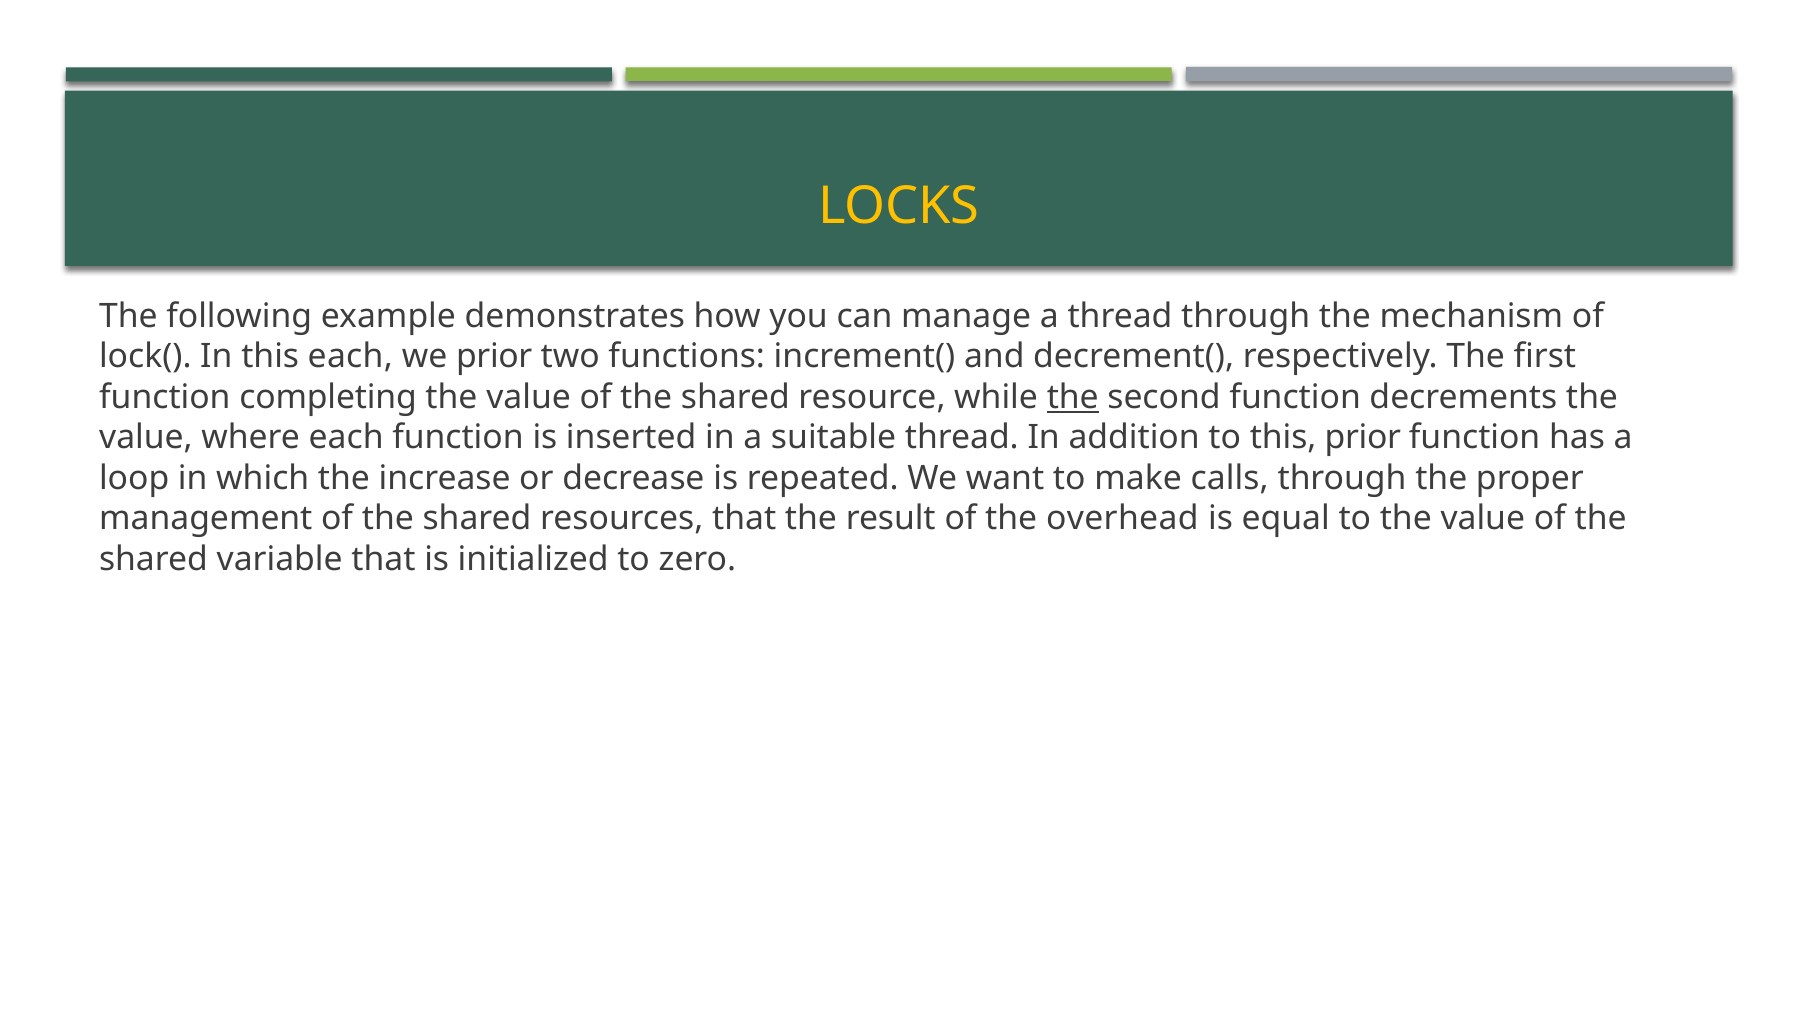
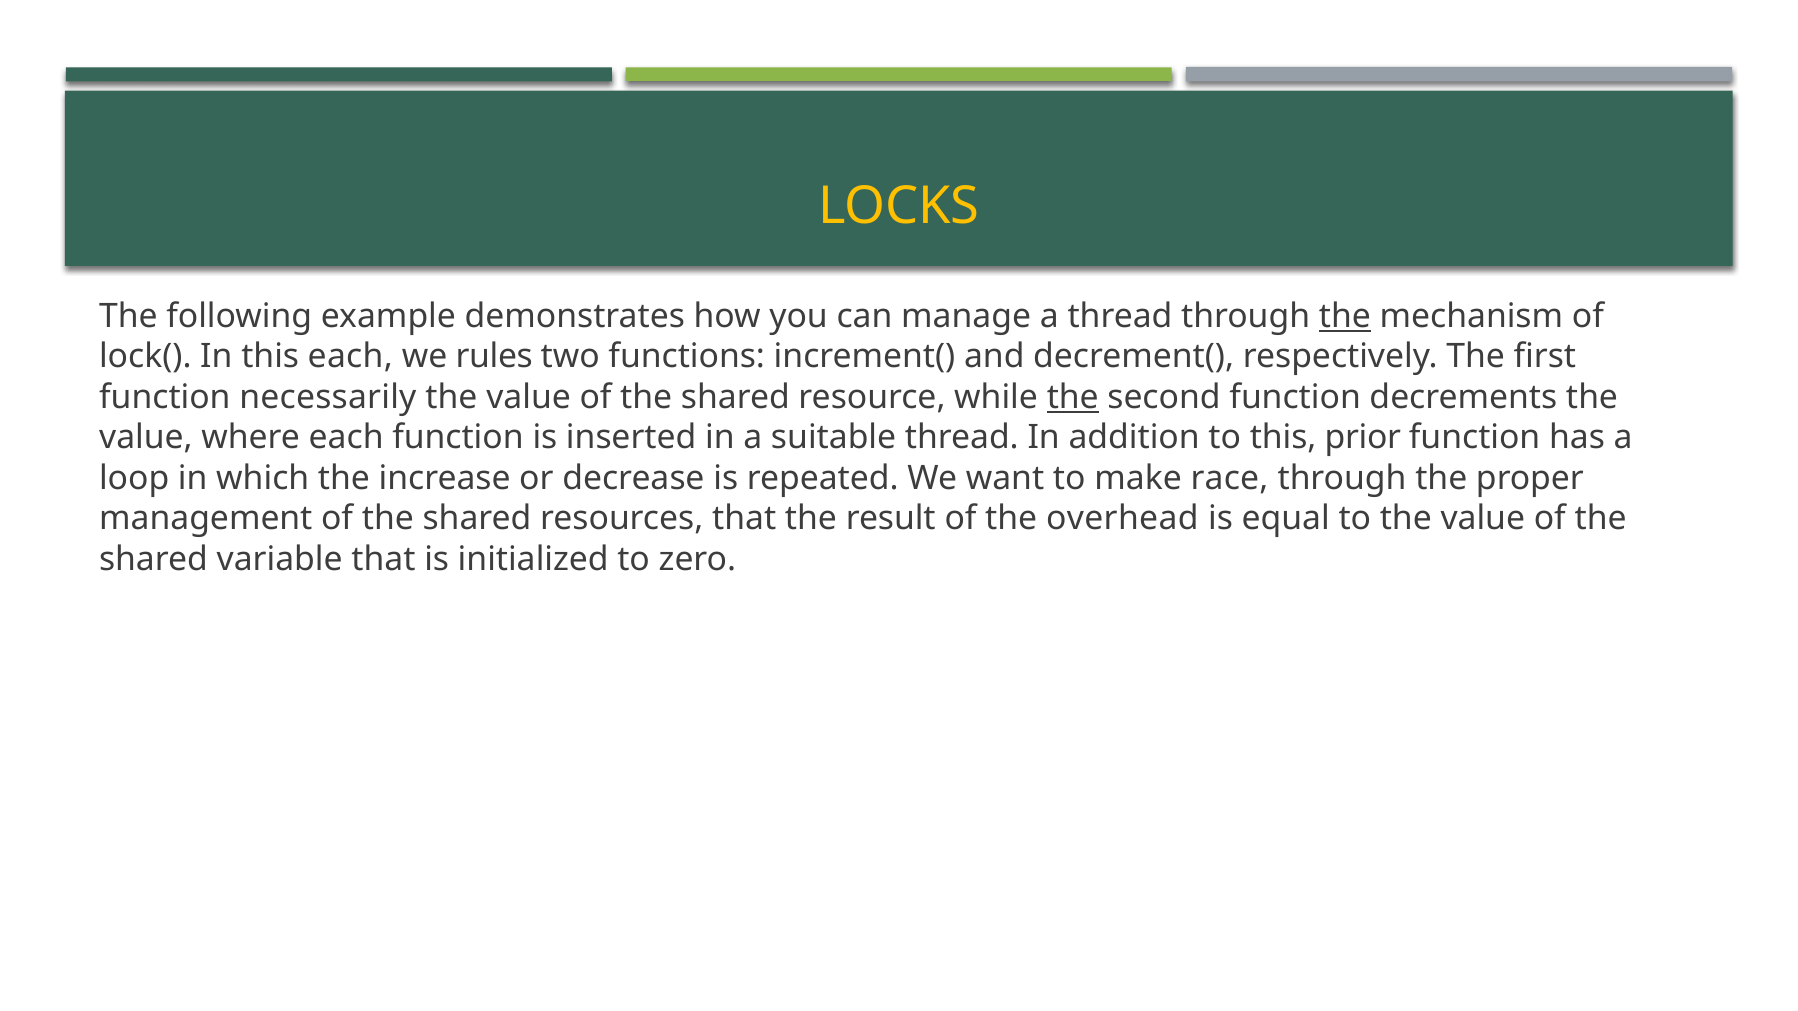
the underline: none -> present (1345, 316)
we prior: prior -> rules (494, 357)
completing: completing -> necessarily (328, 397)
calls: calls -> race (1229, 478)
